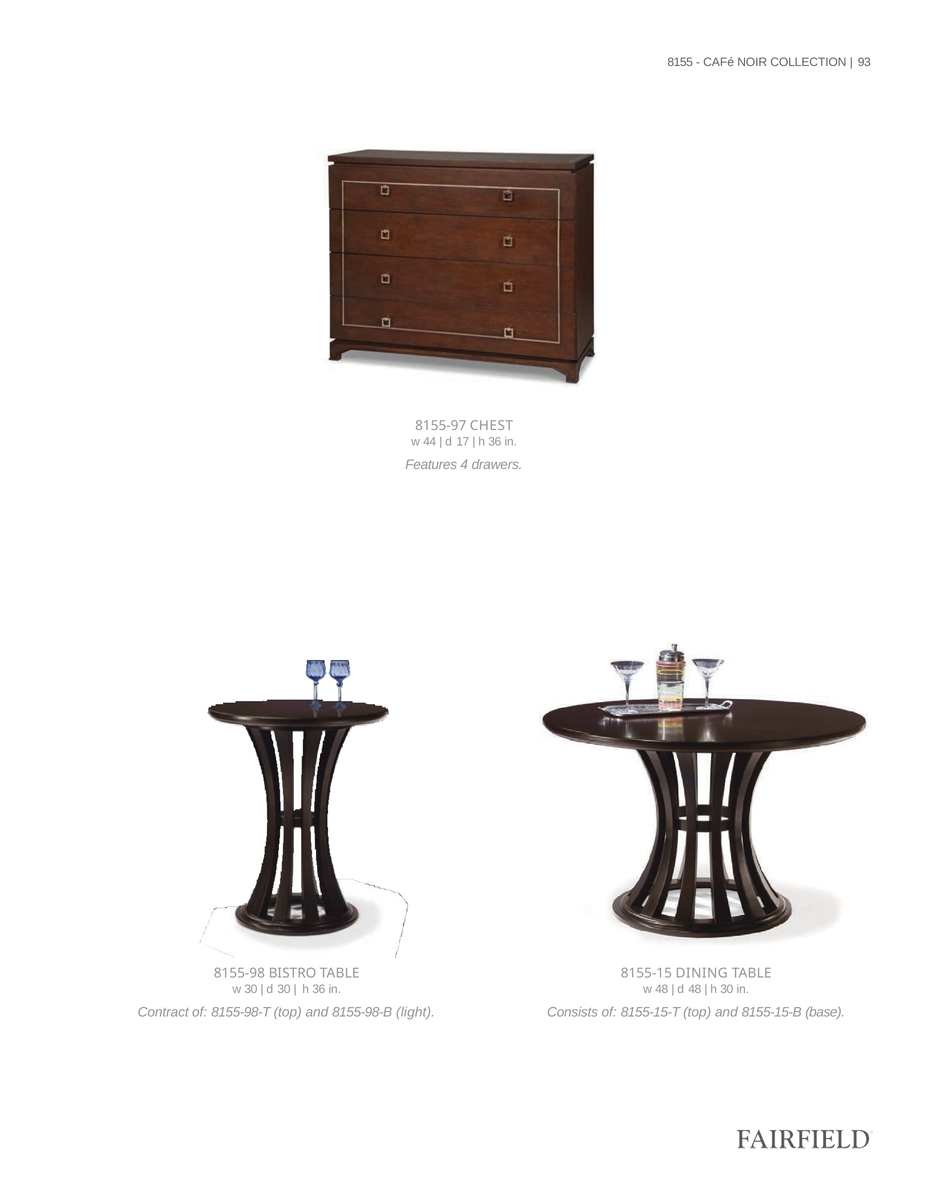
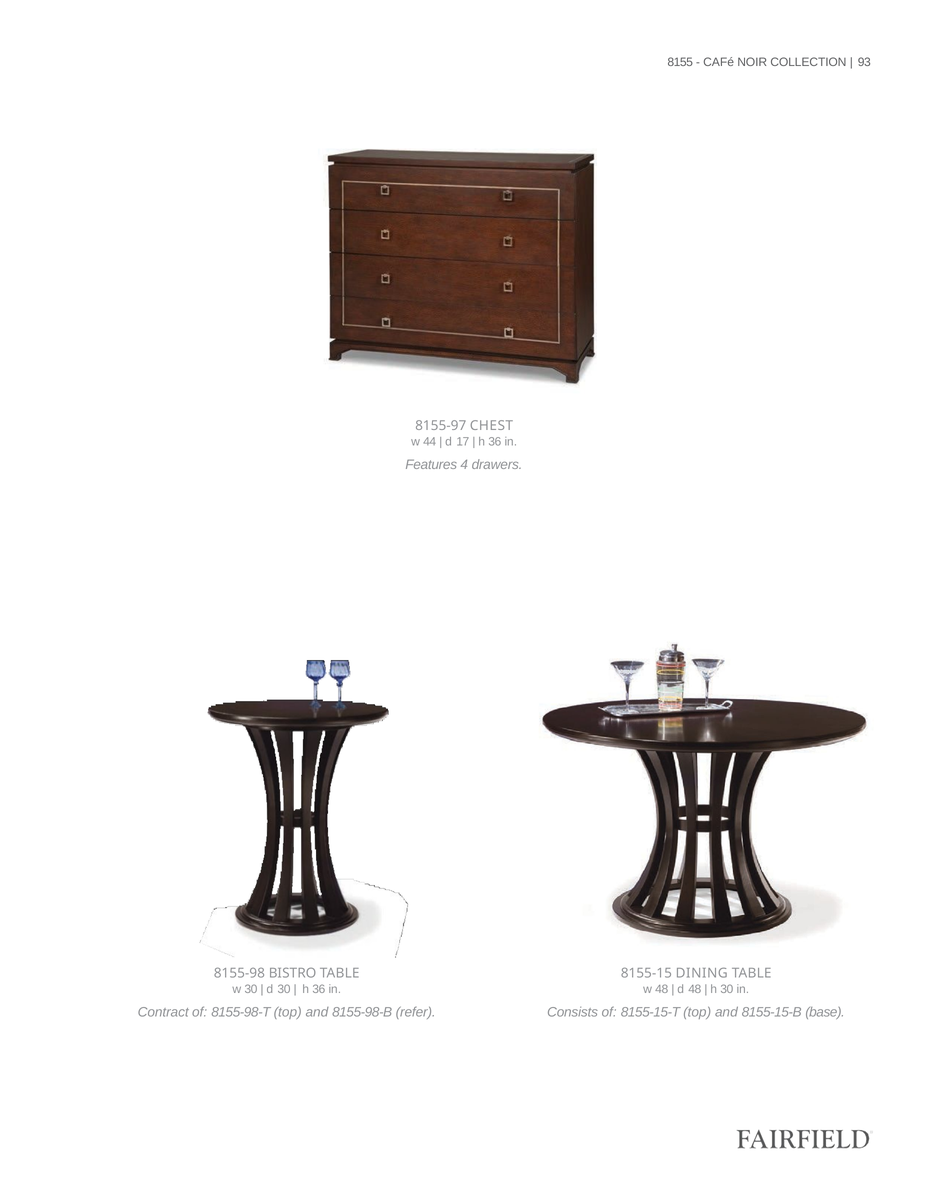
light: light -> refer (416, 1012)
